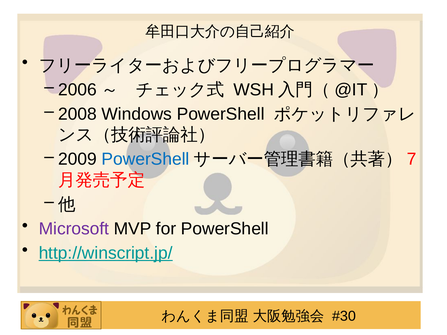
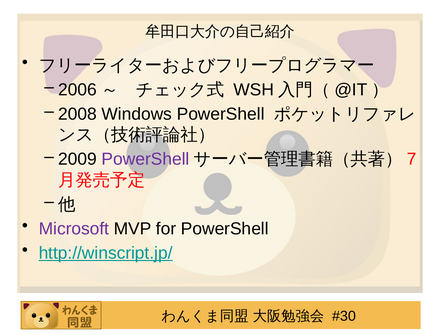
PowerShell colour: blue -> purple (146, 159)
